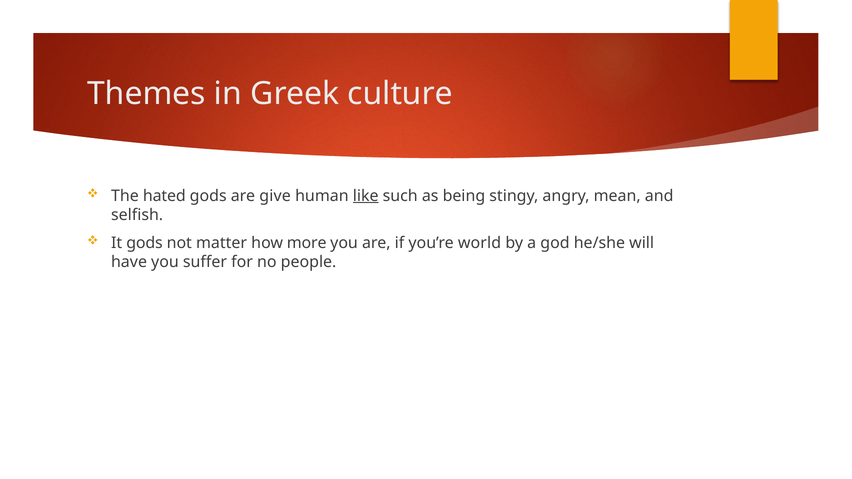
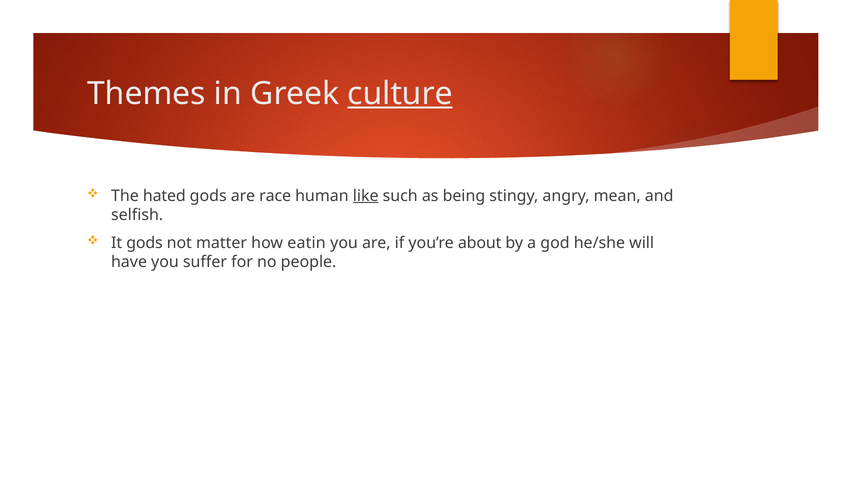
culture underline: none -> present (400, 94)
give: give -> race (275, 196)
more: more -> eatin (307, 243)
world: world -> about (480, 243)
